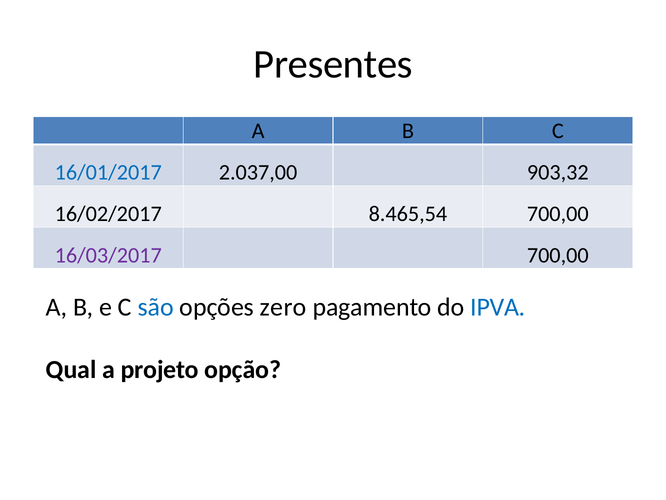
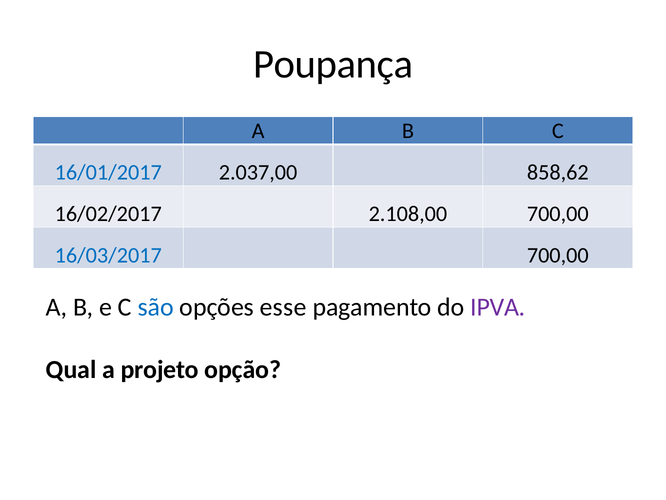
Presentes: Presentes -> Poupança (333, 64)
903,32: 903,32 -> 858,62 (558, 172)
8.465,54: 8.465,54 -> 2.108,00 (408, 214)
16/03/2017 colour: purple -> blue (108, 255)
zero: zero -> esse (283, 307)
IPVA colour: blue -> purple (498, 307)
